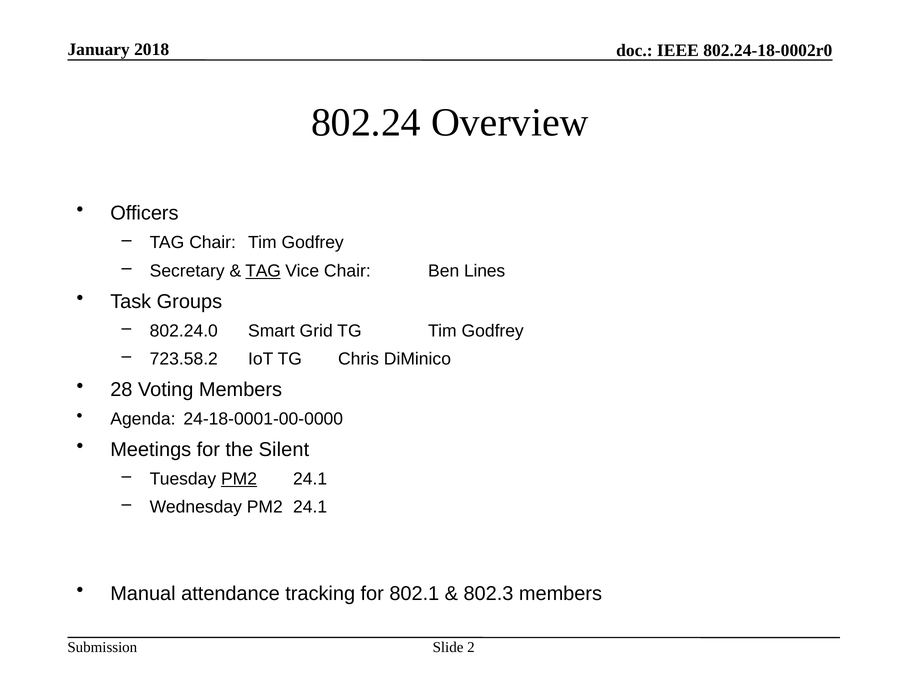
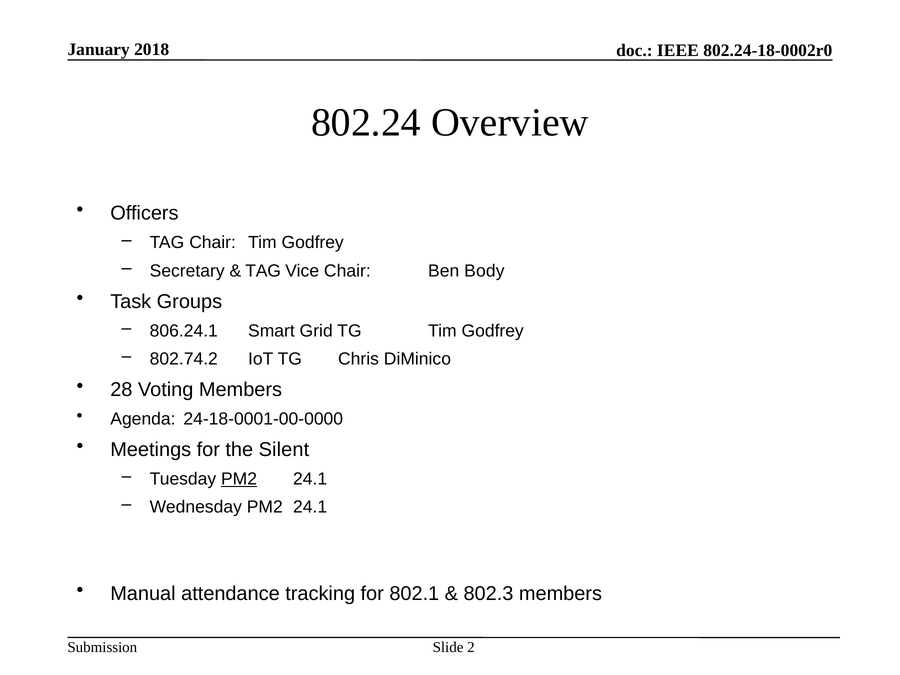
TAG underline: present -> none (263, 271)
Lines: Lines -> Body (484, 271)
802.24.0: 802.24.0 -> 806.24.1 (184, 331)
723.58.2: 723.58.2 -> 802.74.2 (184, 359)
